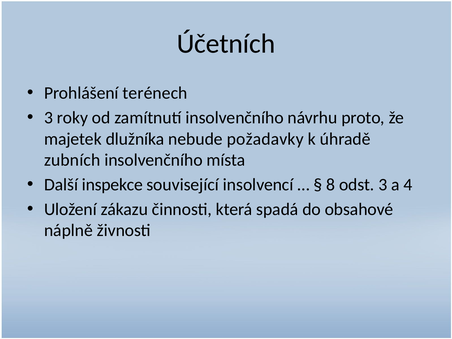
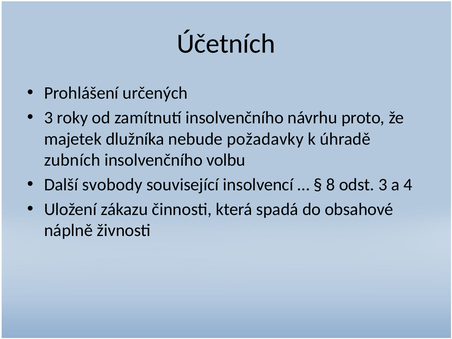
terénech: terénech -> určených (155, 93)
místa: místa -> volbu (226, 160)
inspekce: inspekce -> svobody (112, 185)
